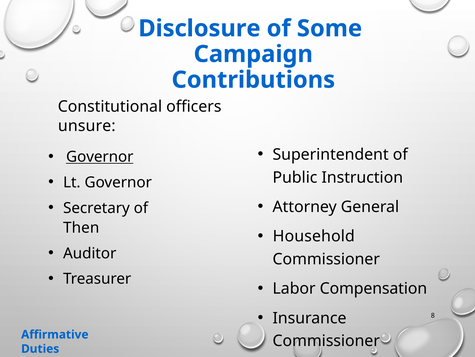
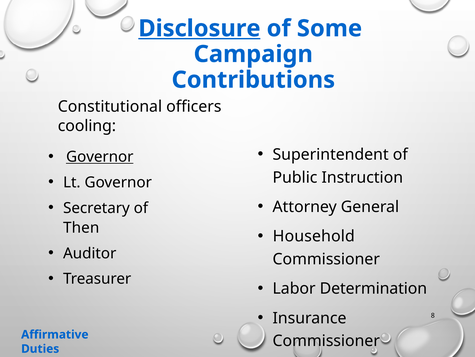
Disclosure underline: none -> present (199, 28)
unsure: unsure -> cooling (87, 126)
Compensation: Compensation -> Determination (373, 288)
